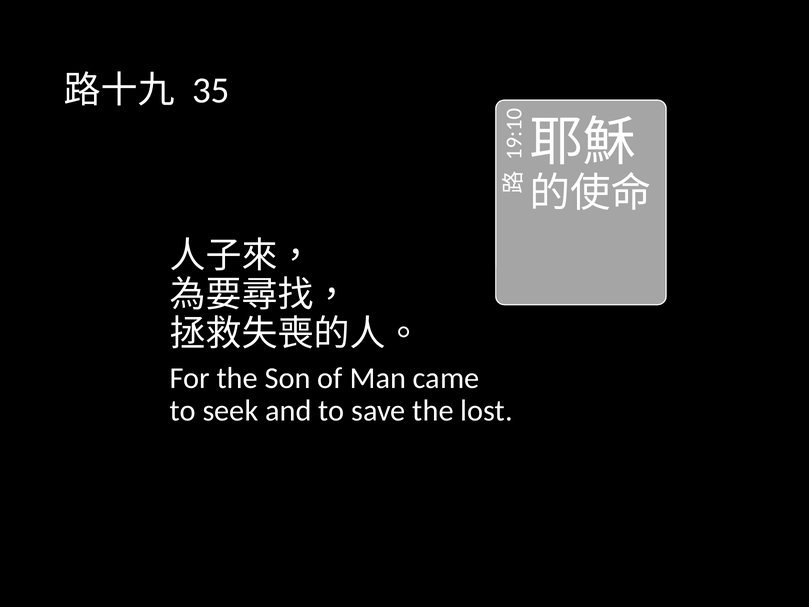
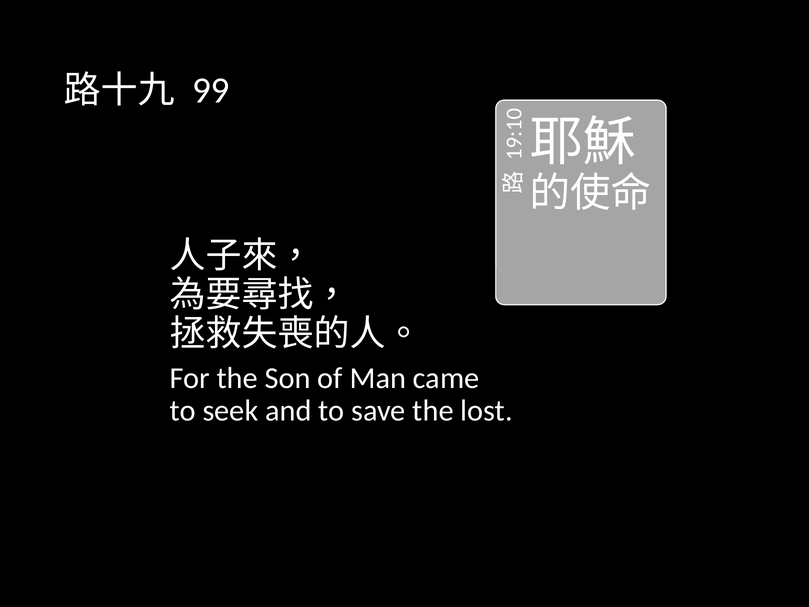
35: 35 -> 99 (211, 91)
